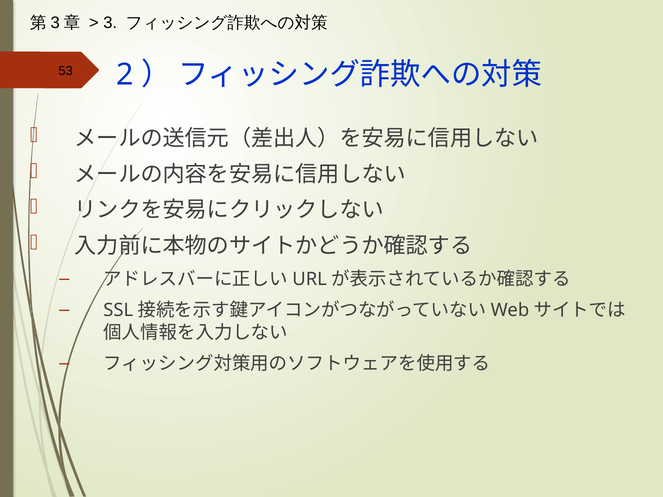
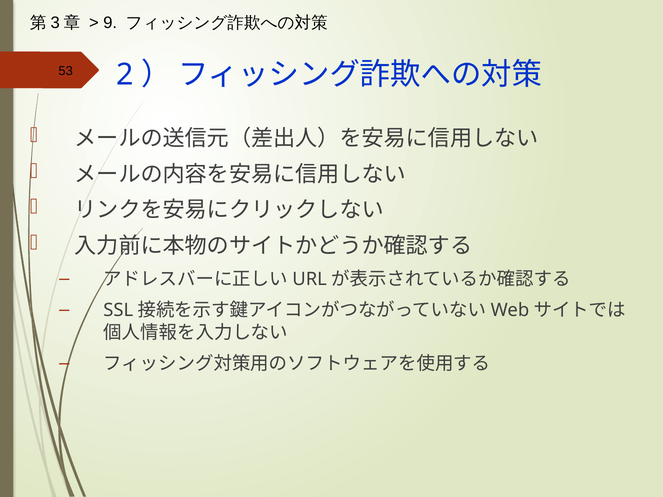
3: 3 -> 9 (110, 23)
